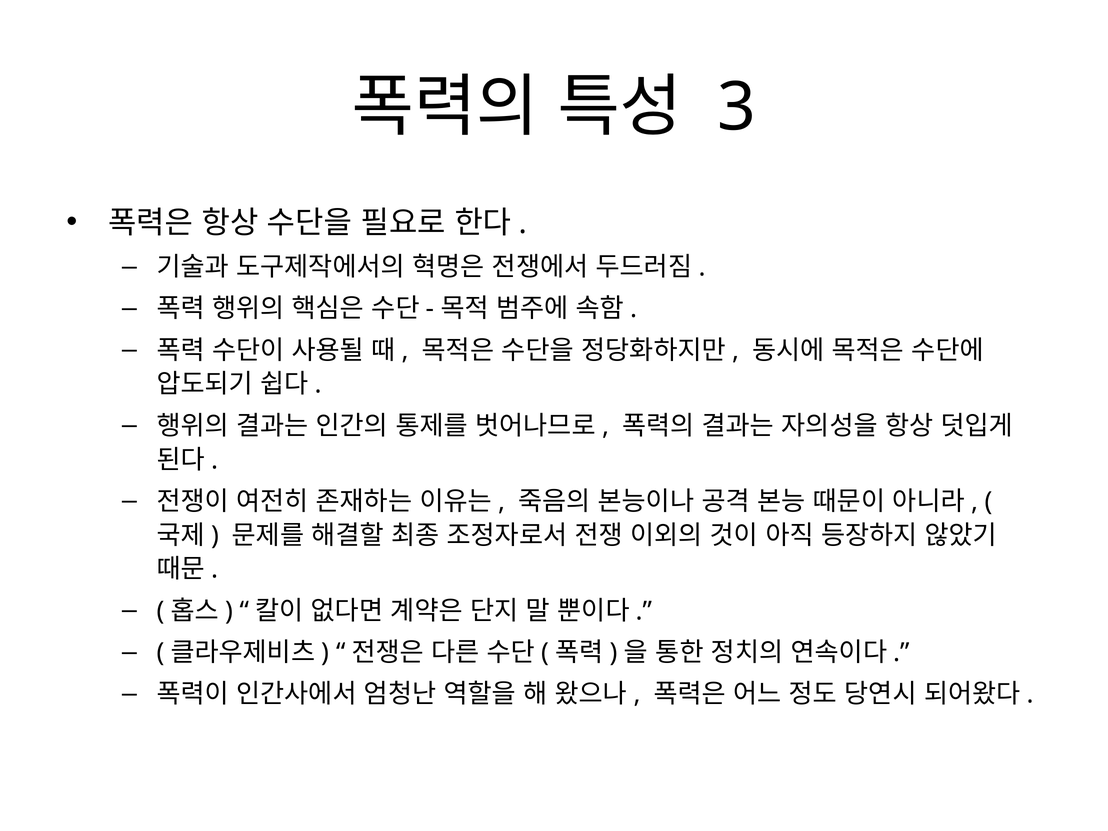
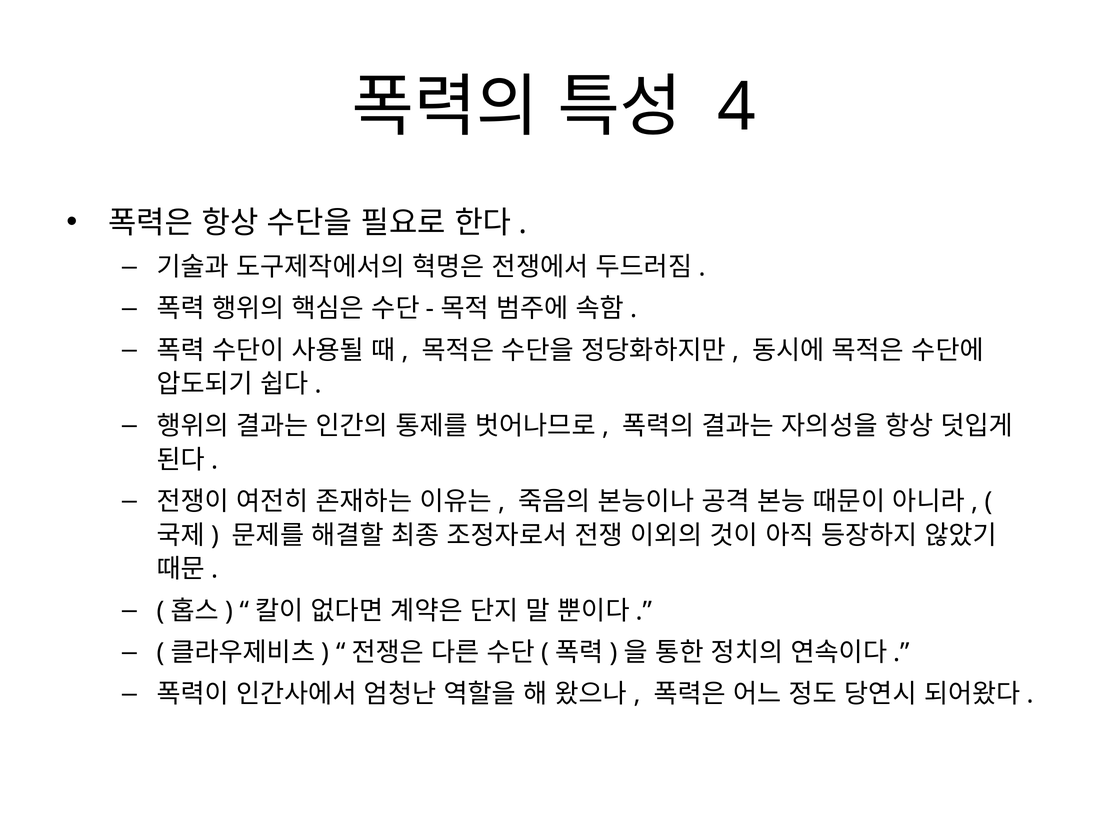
3: 3 -> 4 (737, 107)
